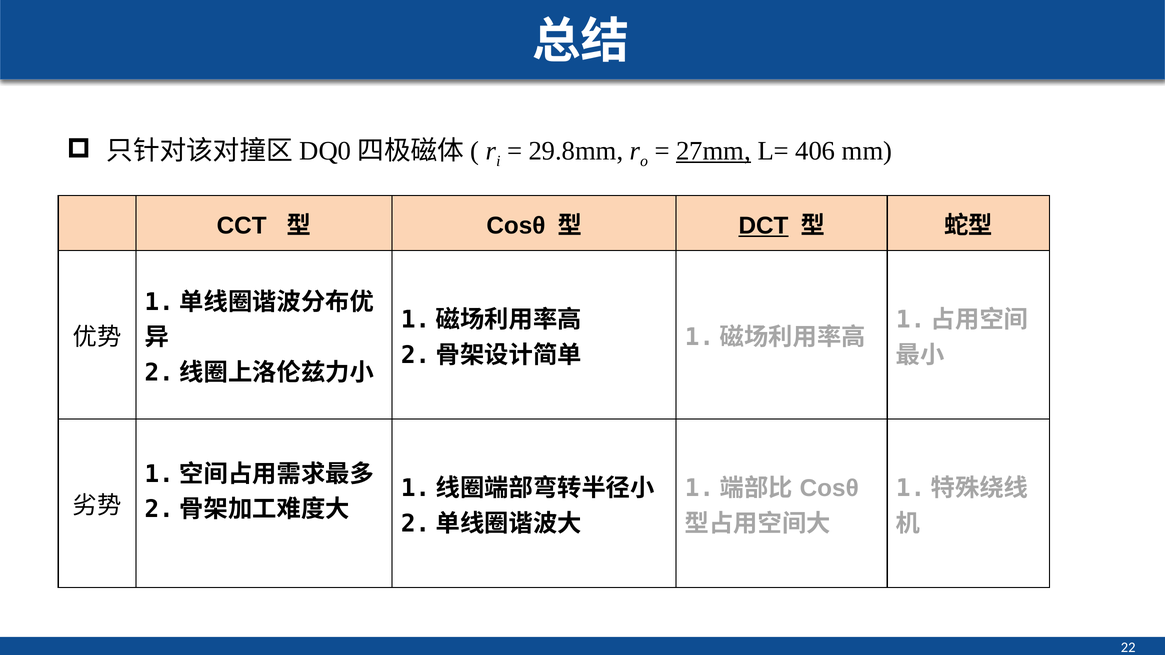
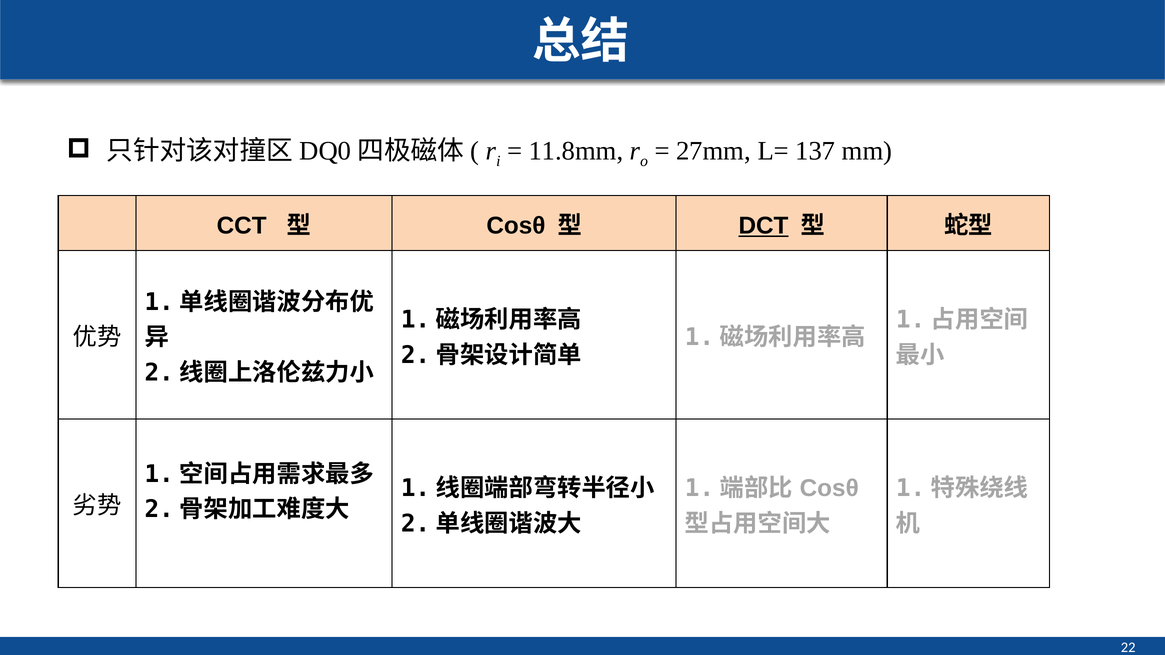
29.8mm: 29.8mm -> 11.8mm (576, 151)
27mm underline: present -> none (713, 151)
406: 406 -> 137 (815, 151)
